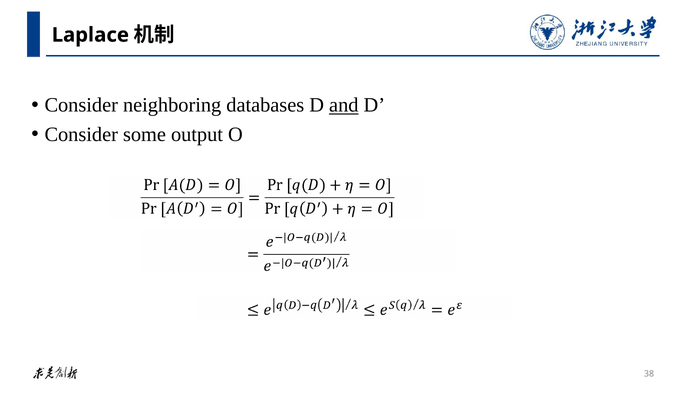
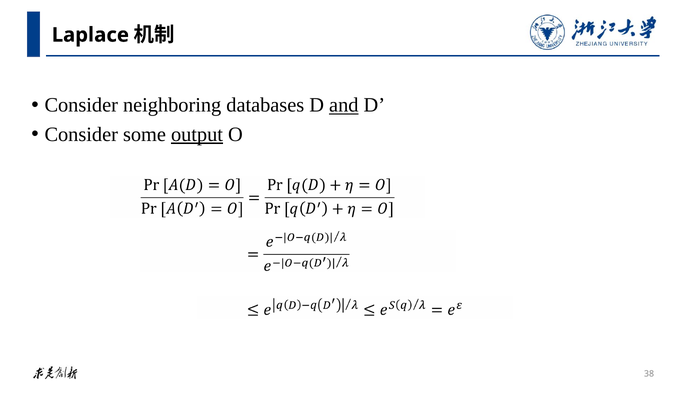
output underline: none -> present (197, 135)
